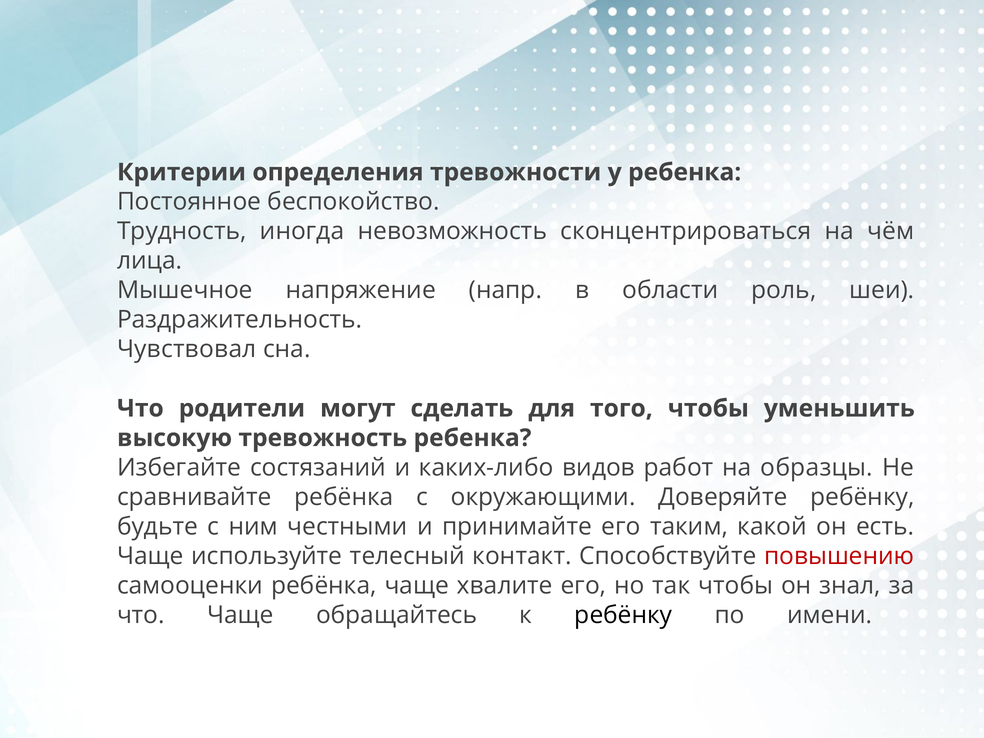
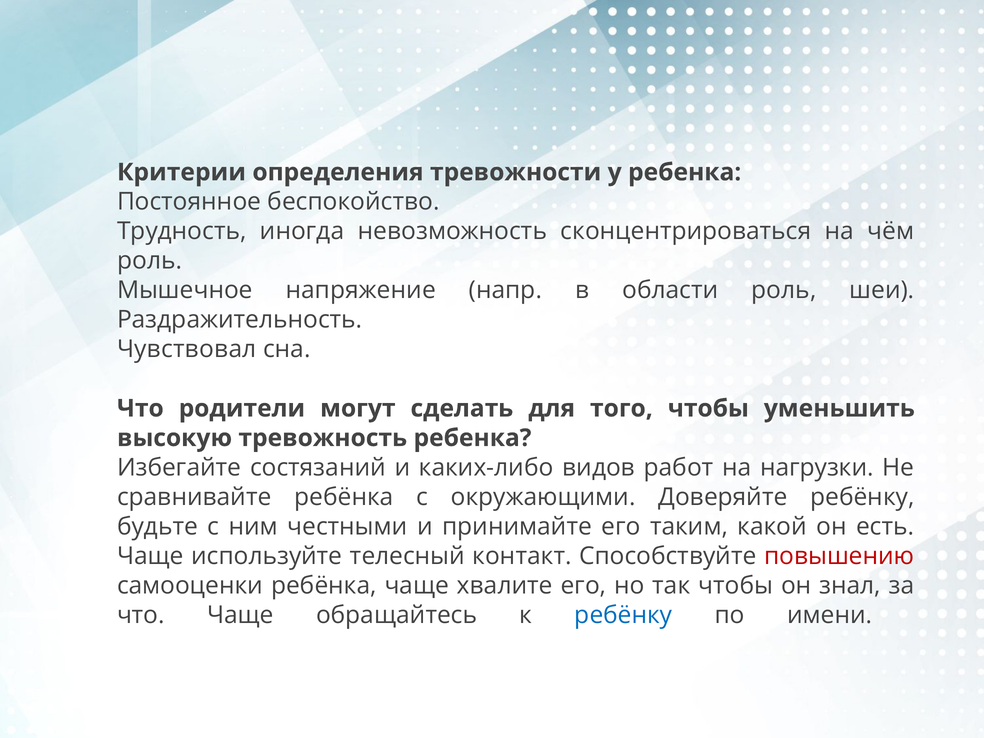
лица: лица -> роль (150, 261)
образцы: образцы -> нагрузки (817, 467)
ребёнку colour: black -> blue (623, 615)
